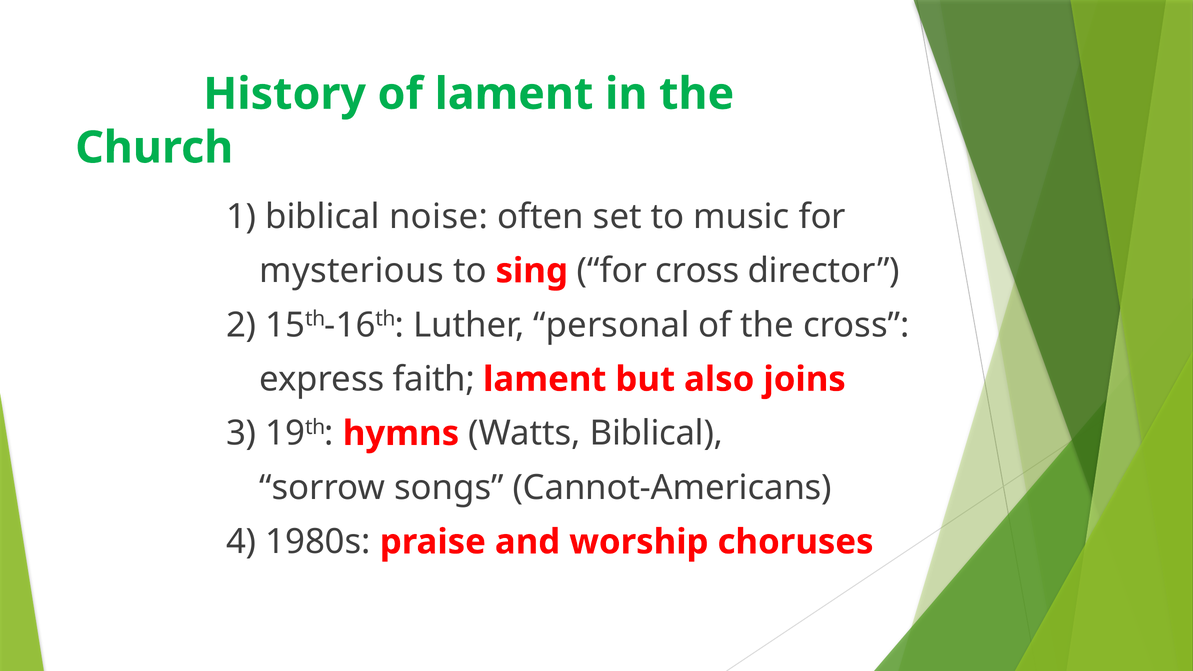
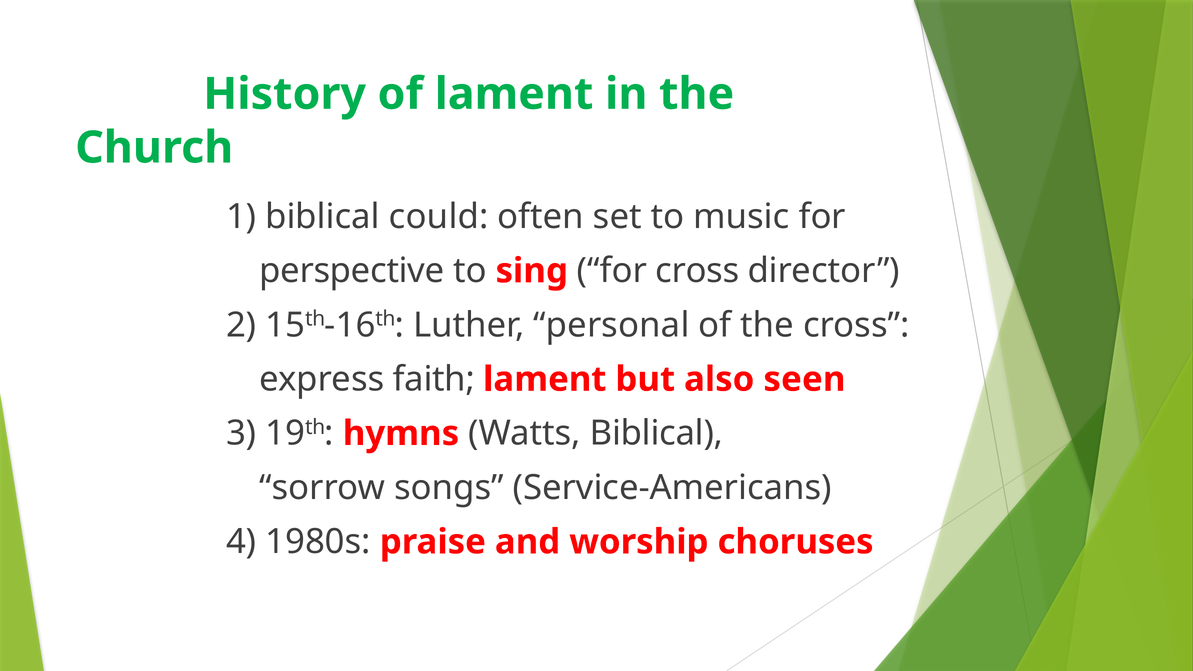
noise: noise -> could (439, 217)
mysterious: mysterious -> perspective (352, 271)
joins: joins -> seen (804, 379)
Cannot-Americans: Cannot-Americans -> Service-Americans (672, 488)
